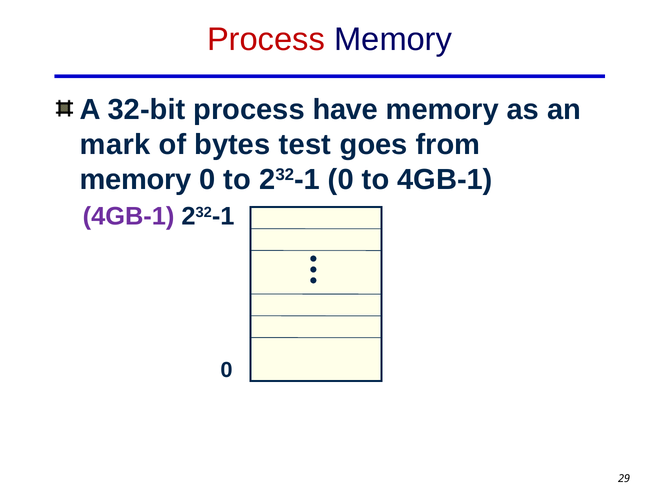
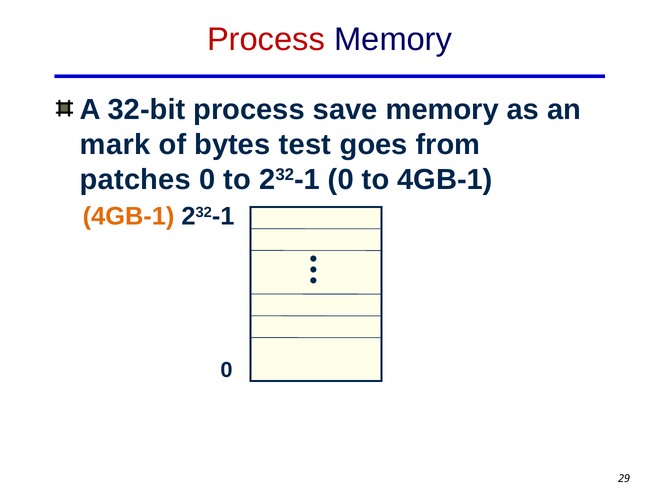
have: have -> save (345, 110)
memory: memory -> patches (135, 180)
4GB-1 colour: purple -> orange (129, 217)
